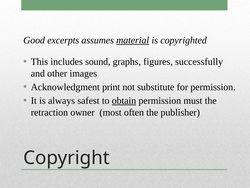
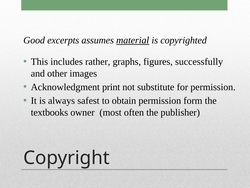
sound: sound -> rather (98, 62)
obtain underline: present -> none (124, 100)
must: must -> form (193, 100)
retraction: retraction -> textbooks (49, 112)
